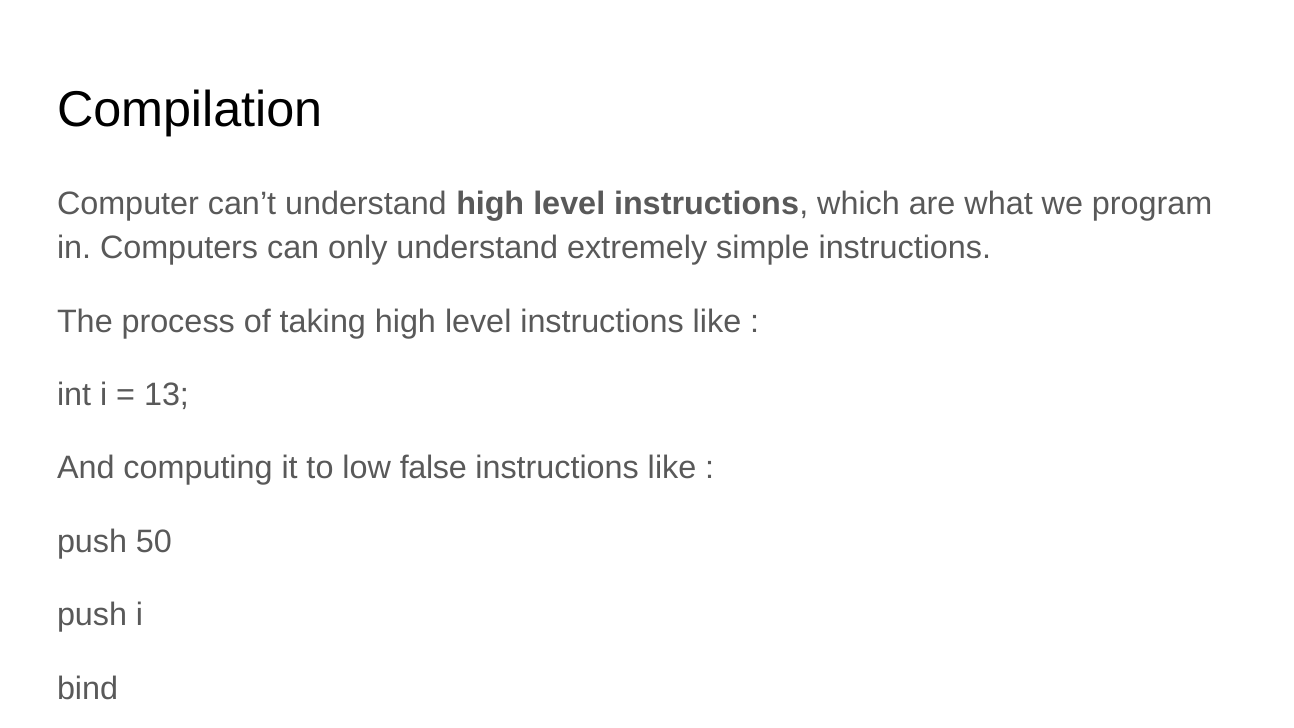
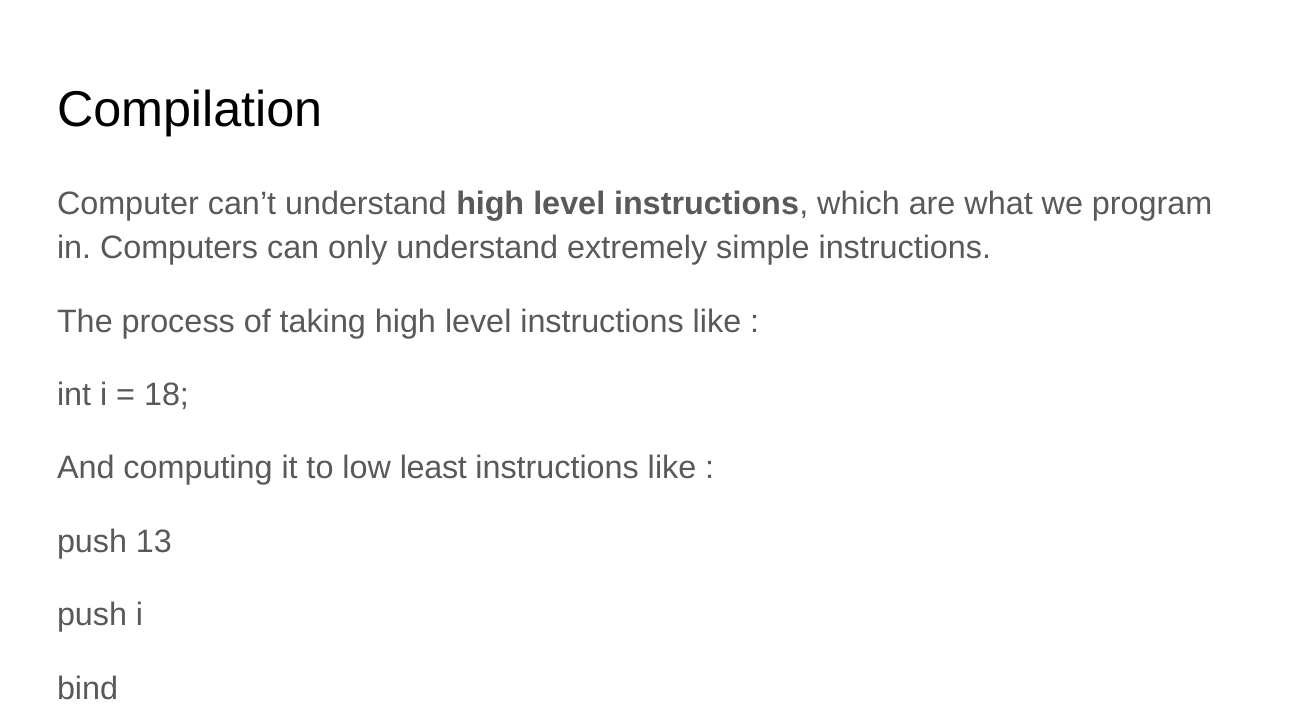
13: 13 -> 18 (166, 395)
false: false -> least (433, 468)
50: 50 -> 13 (154, 542)
